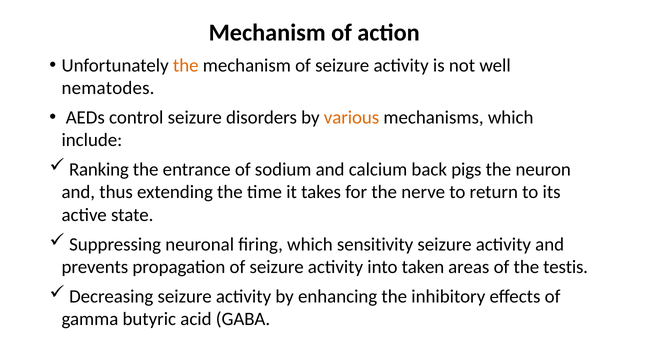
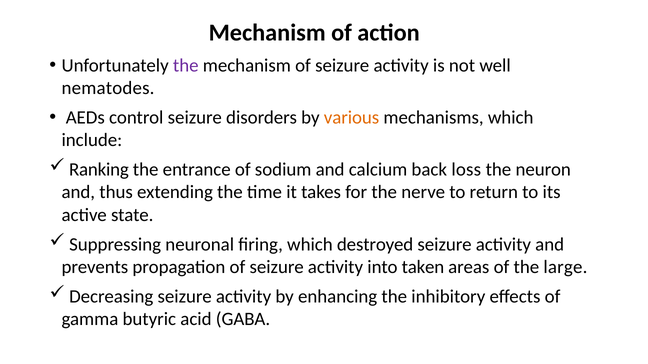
the colour: orange -> purple (186, 66)
pigs: pigs -> loss (466, 170)
sensitivity: sensitivity -> destroyed (375, 245)
testis: testis -> large (565, 267)
